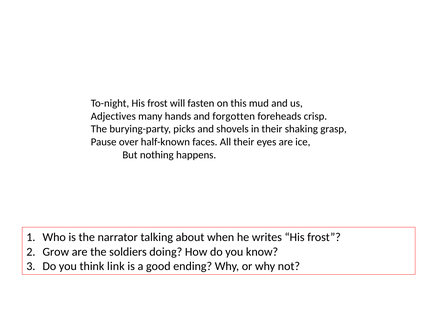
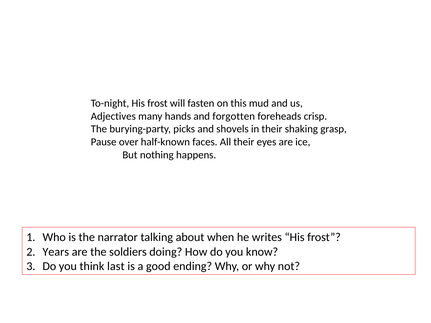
Grow: Grow -> Years (56, 252)
link: link -> last (116, 266)
